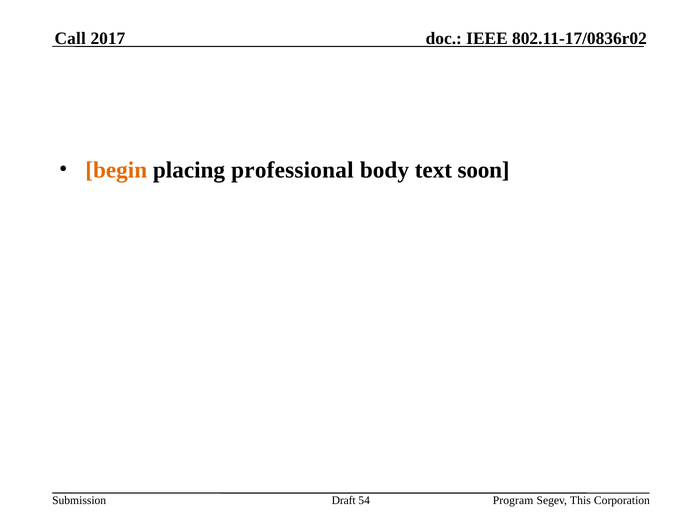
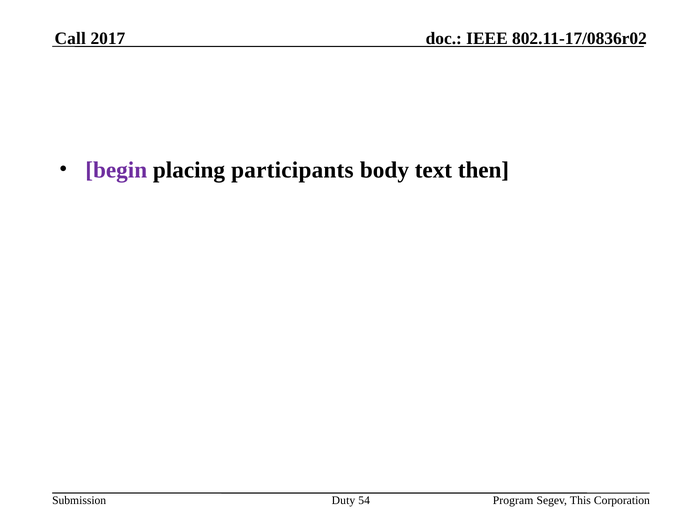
begin colour: orange -> purple (116, 170)
professional: professional -> participants (292, 170)
soon: soon -> then (483, 170)
Draft: Draft -> Duty (343, 501)
